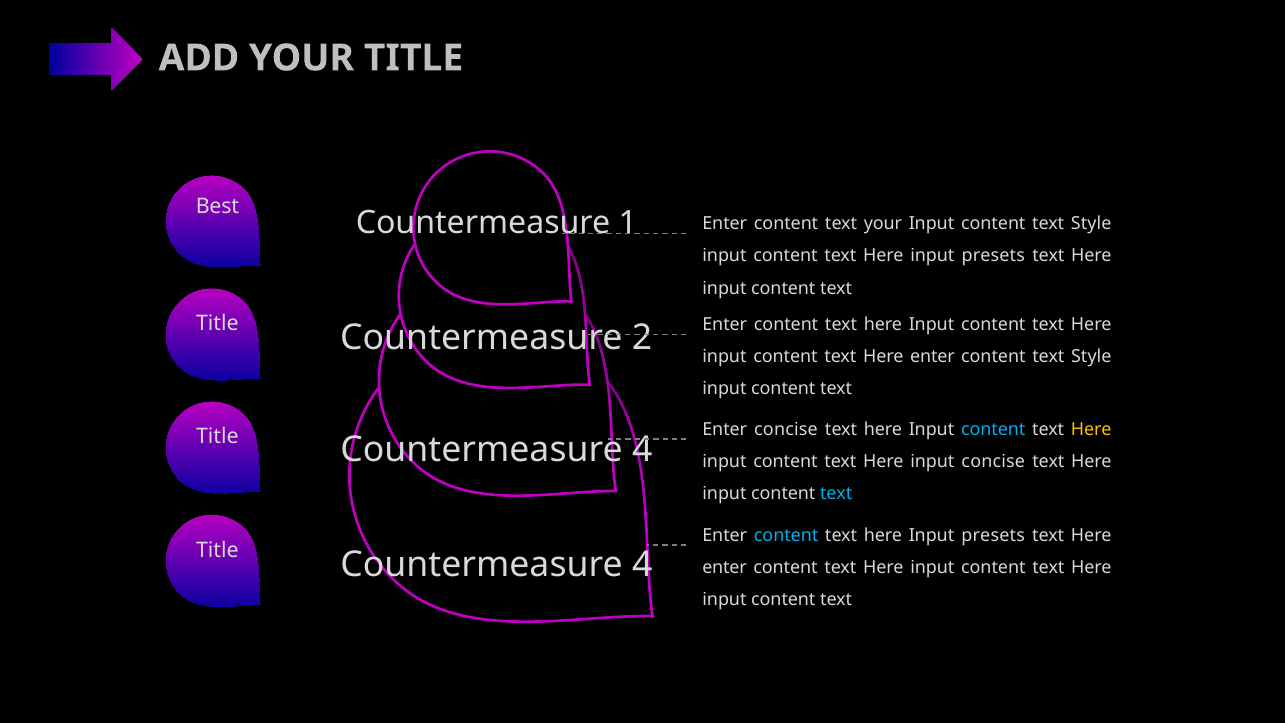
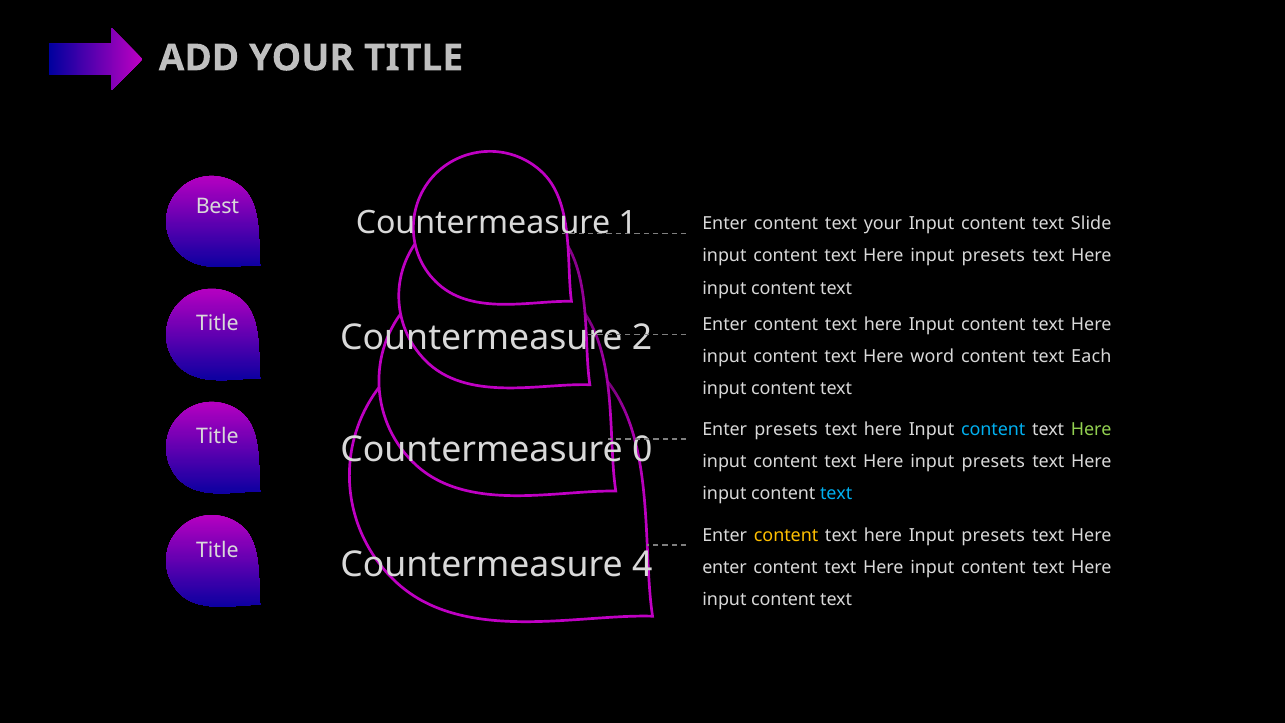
Input content text Style: Style -> Slide (1091, 224)
content text Here enter: enter -> word (932, 357)
Style: Style -> Each (1091, 357)
Enter concise: concise -> presets (786, 429)
Here colour: yellow -> light green (1091, 429)
4: 4 -> 0 (642, 450)
concise: concise -> presets (993, 461)
content colour: light blue -> yellow (786, 535)
